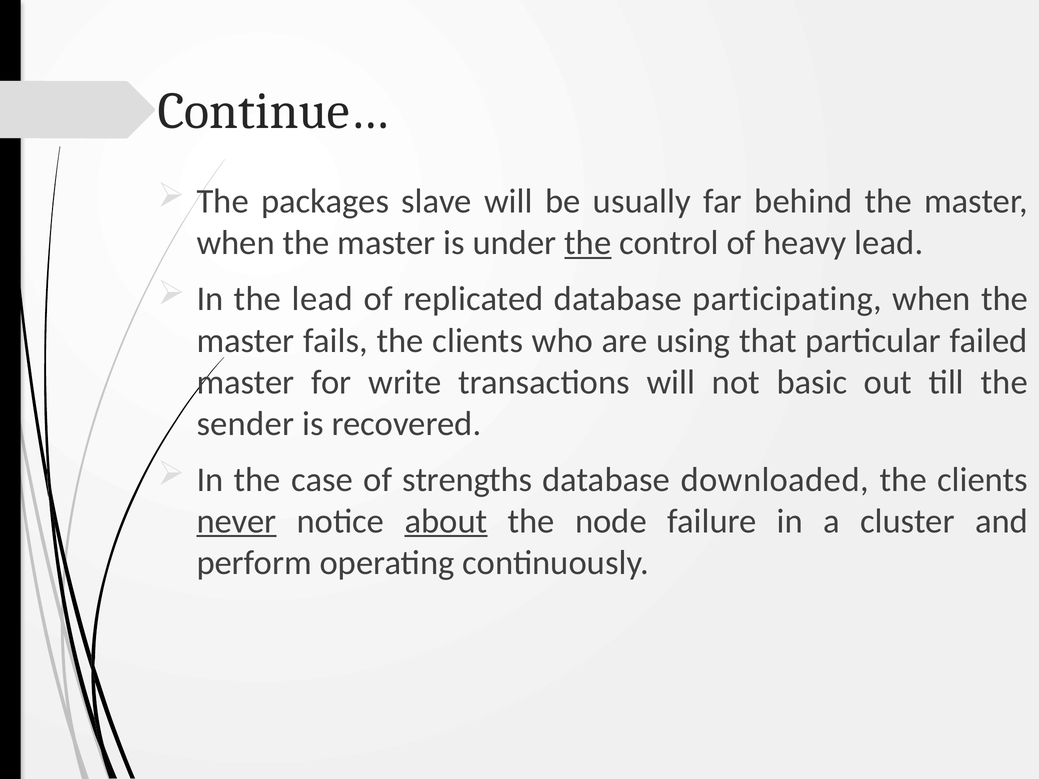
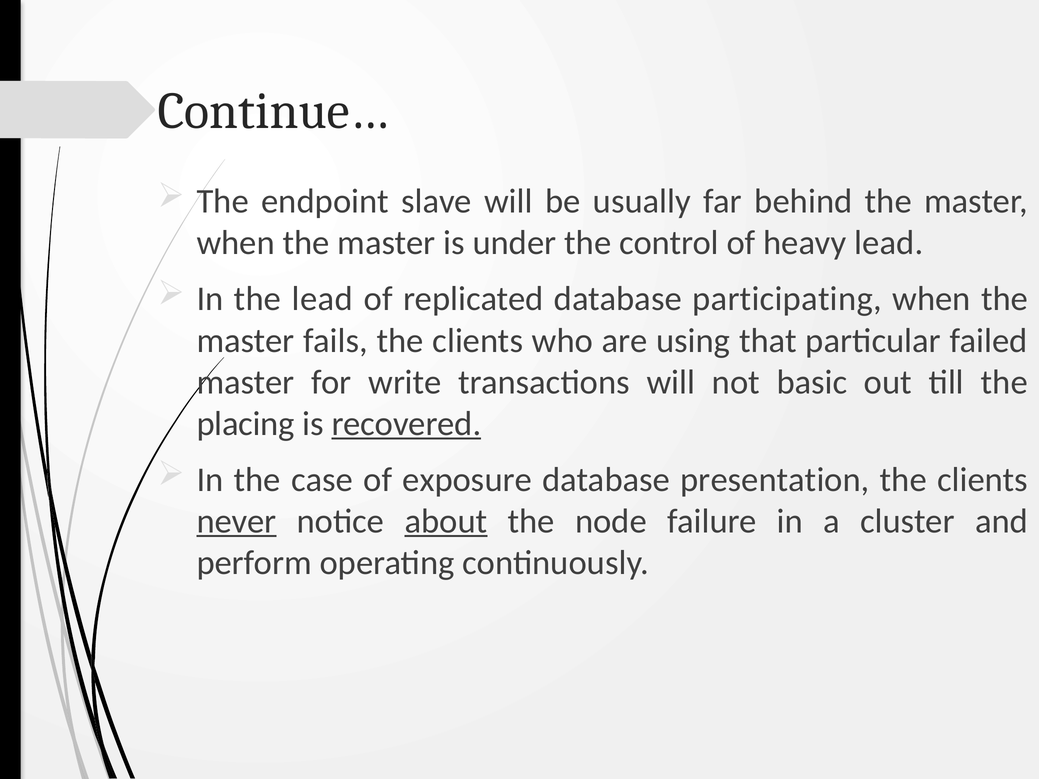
packages: packages -> endpoint (325, 202)
the underline: present -> none (588, 243)
sender: sender -> placing (246, 424)
recovered underline: none -> present (406, 424)
strengths: strengths -> exposure (467, 480)
downloaded: downloaded -> presentation (775, 480)
